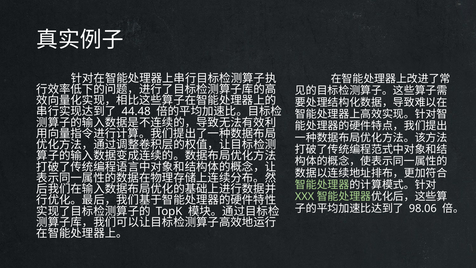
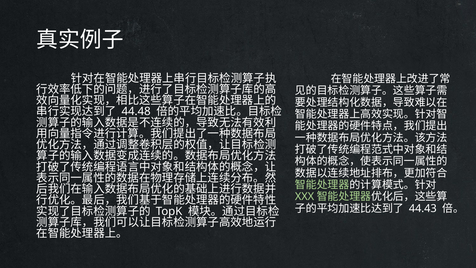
98.06: 98.06 -> 44.43 (423, 208)
